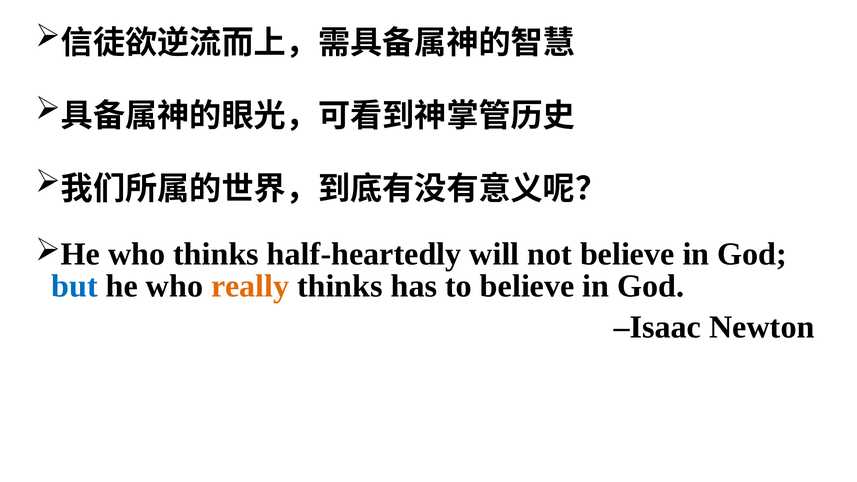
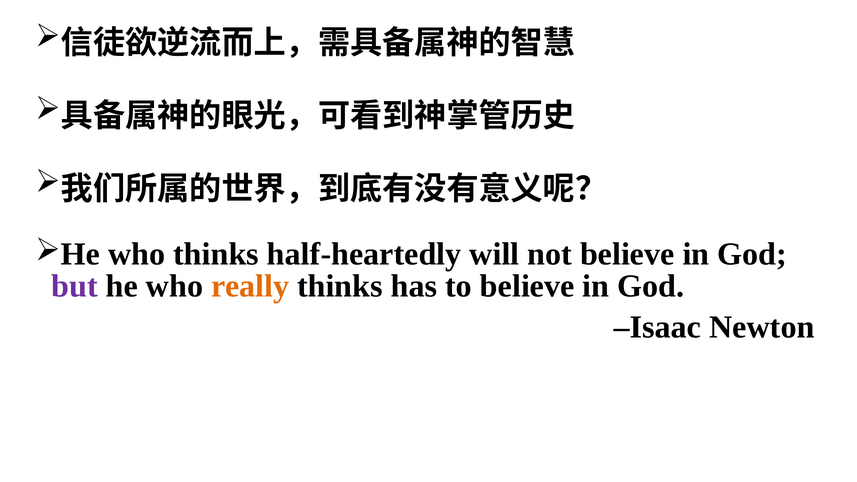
but colour: blue -> purple (75, 286)
